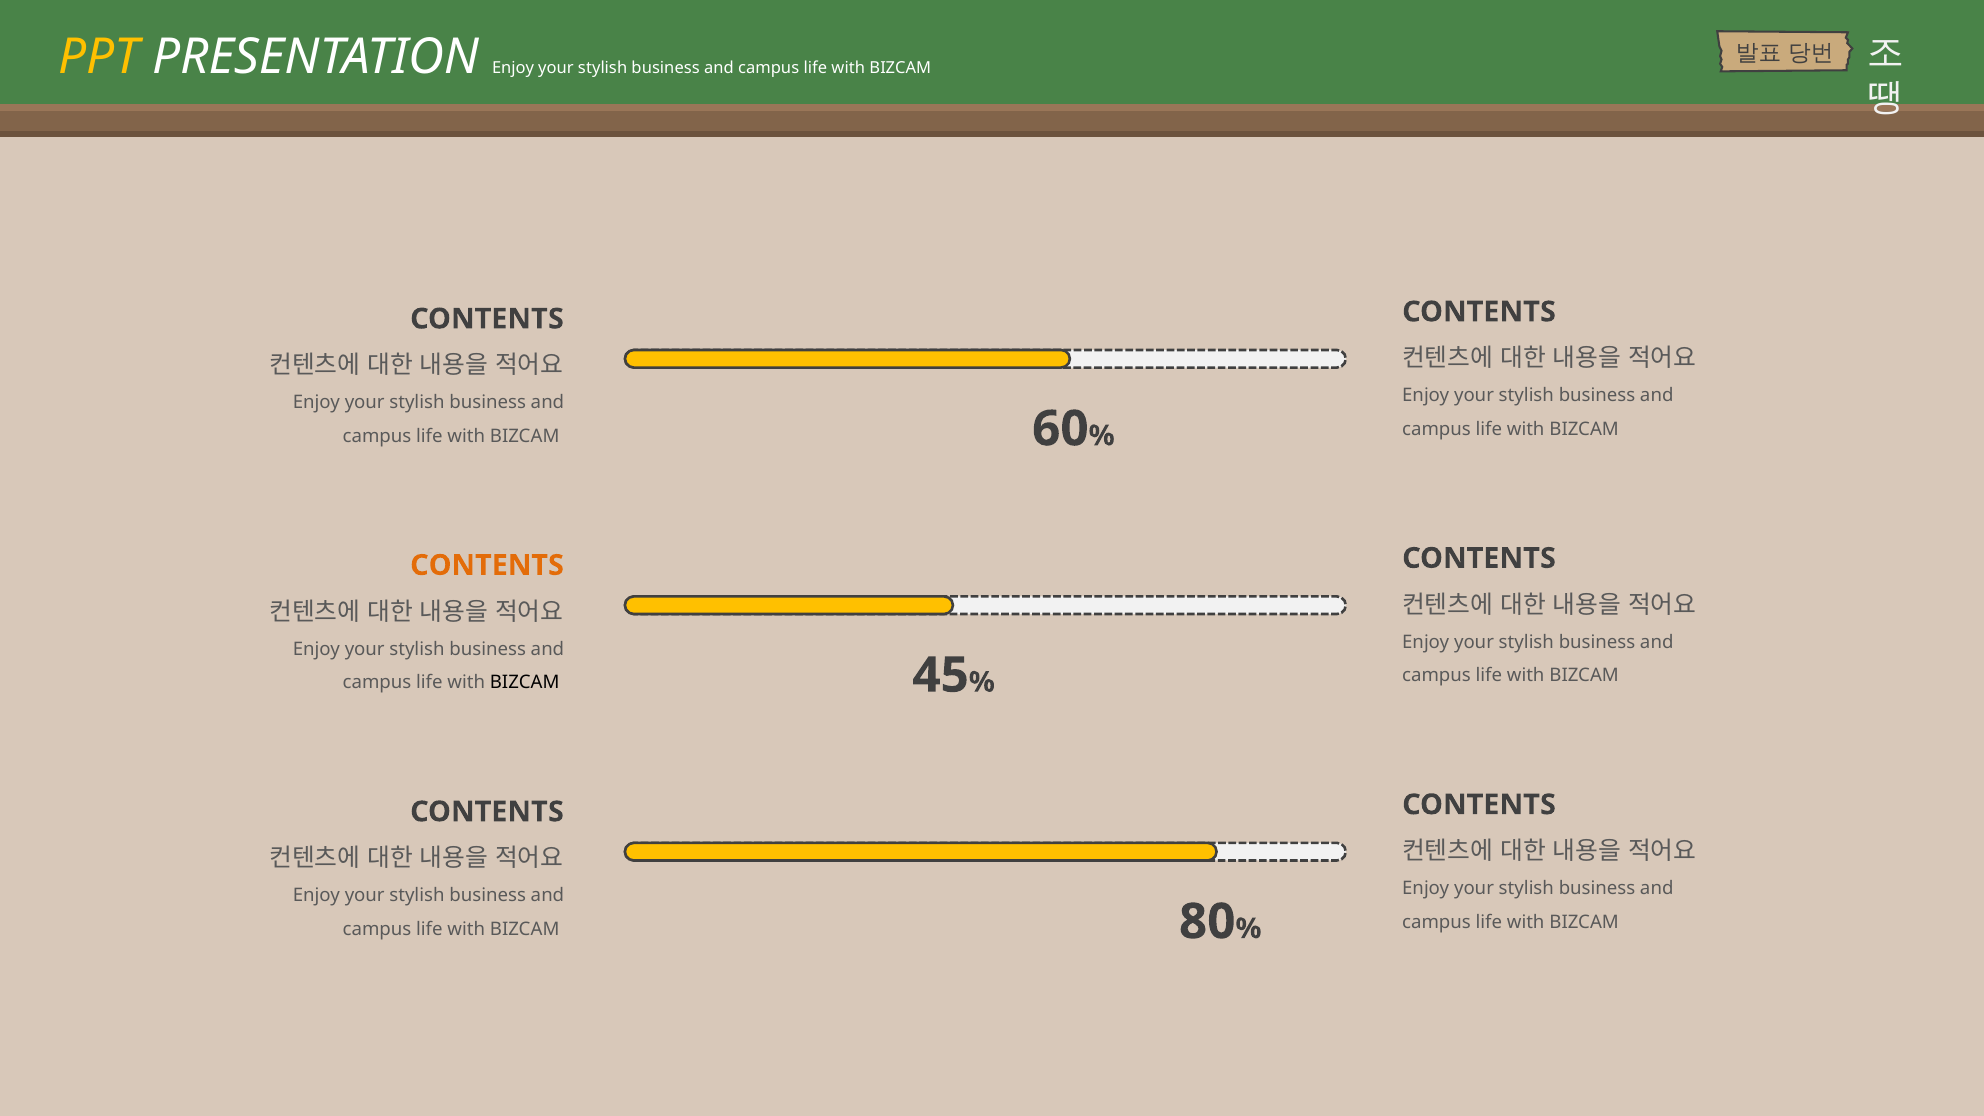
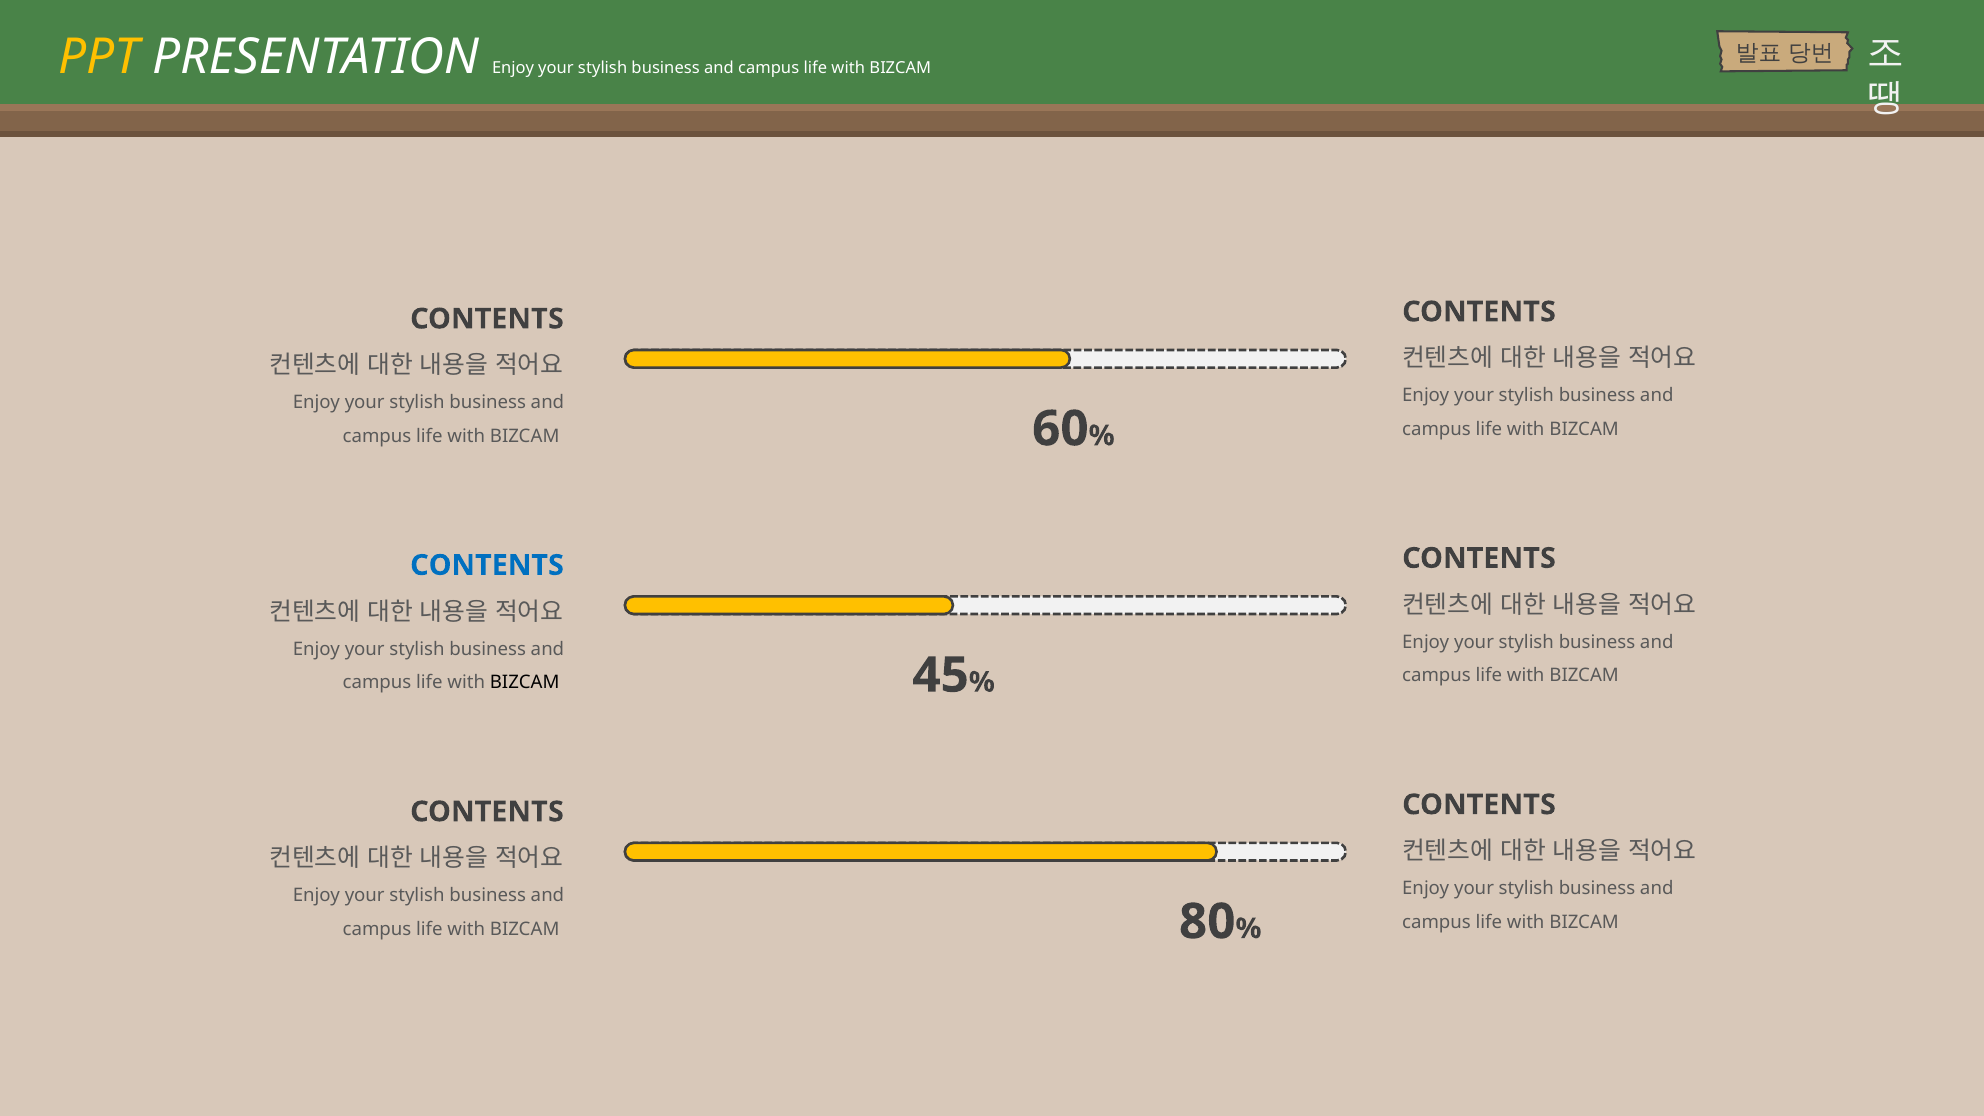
CONTENTS colour: orange -> blue (487, 565)
